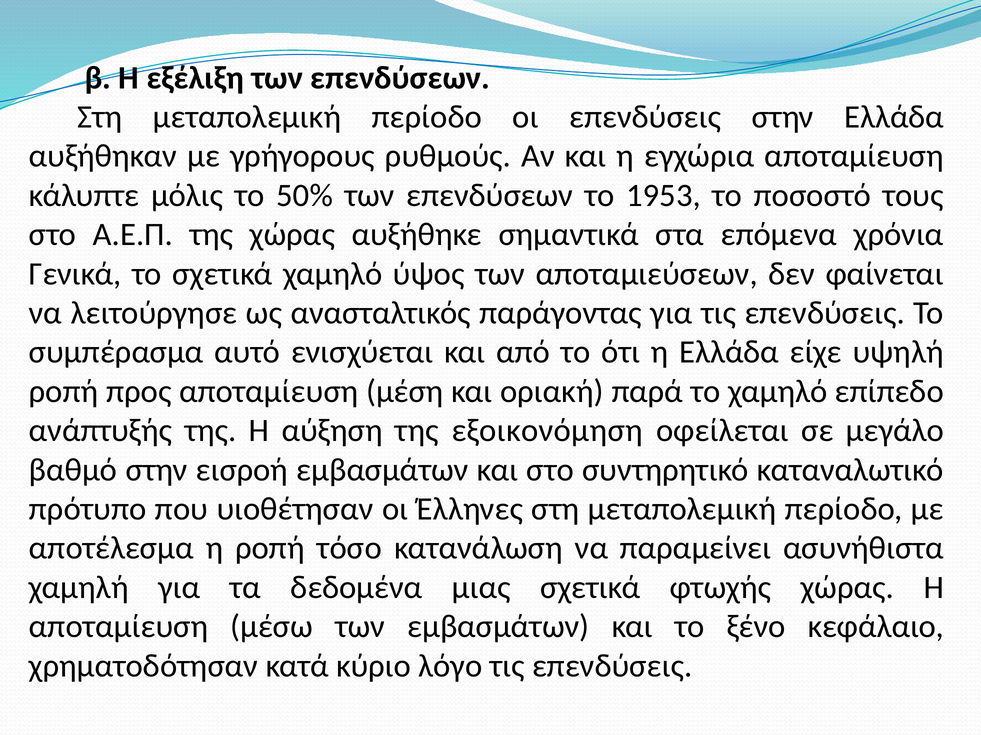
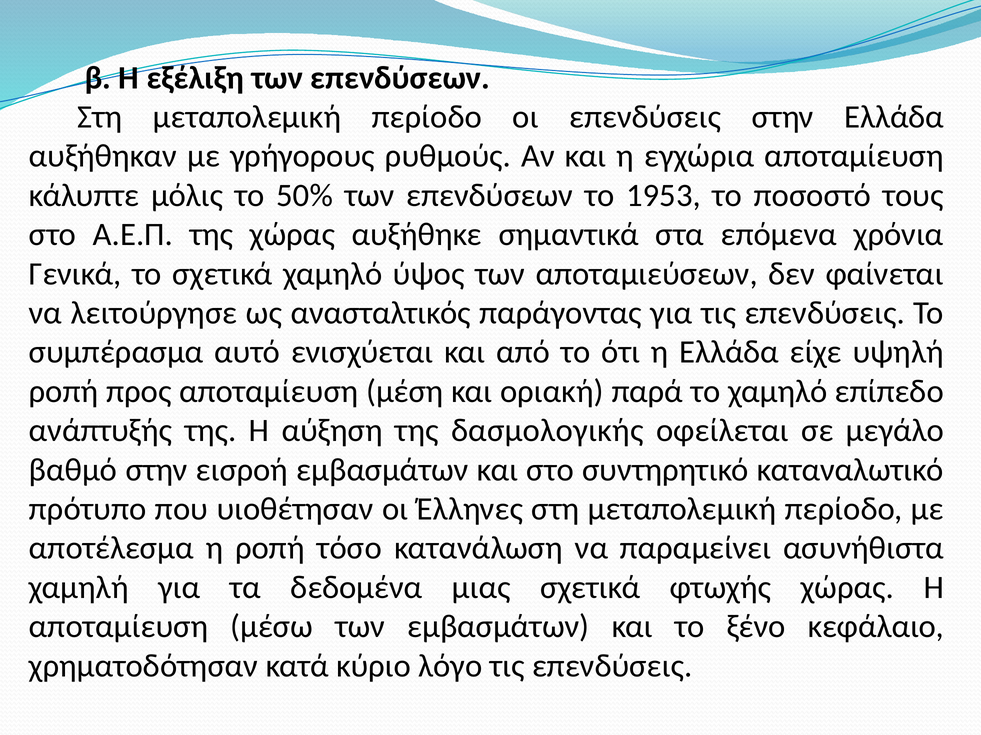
εξοικονόμηση: εξοικονόμηση -> δασμολογικής (547, 431)
